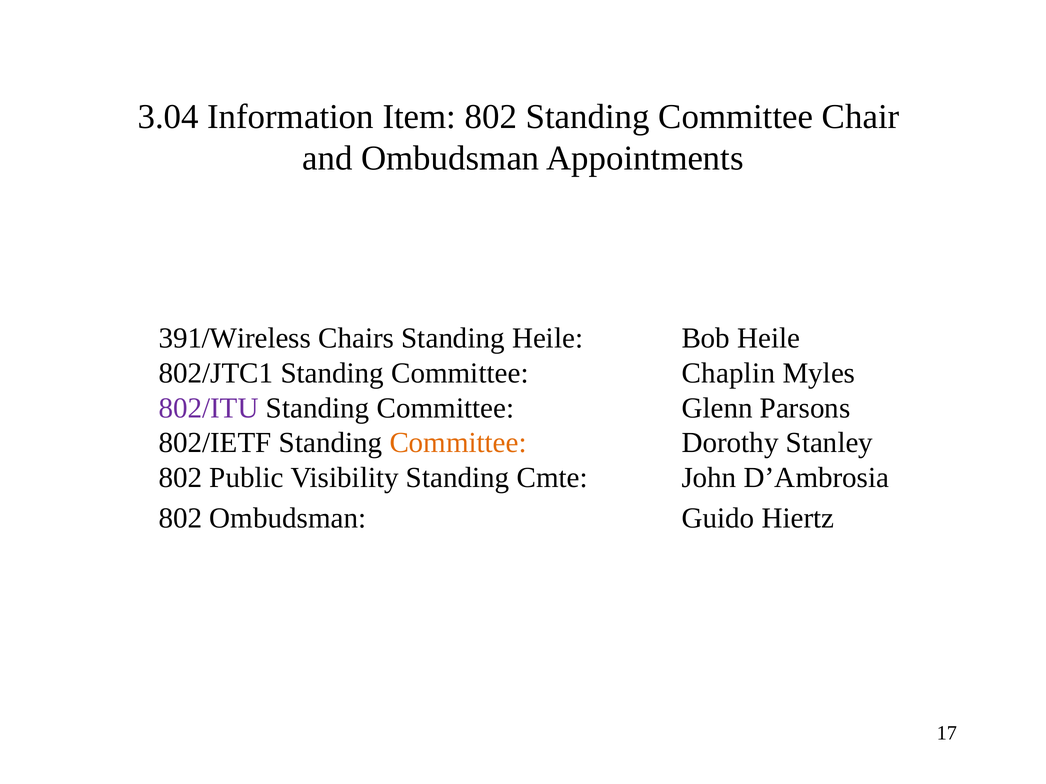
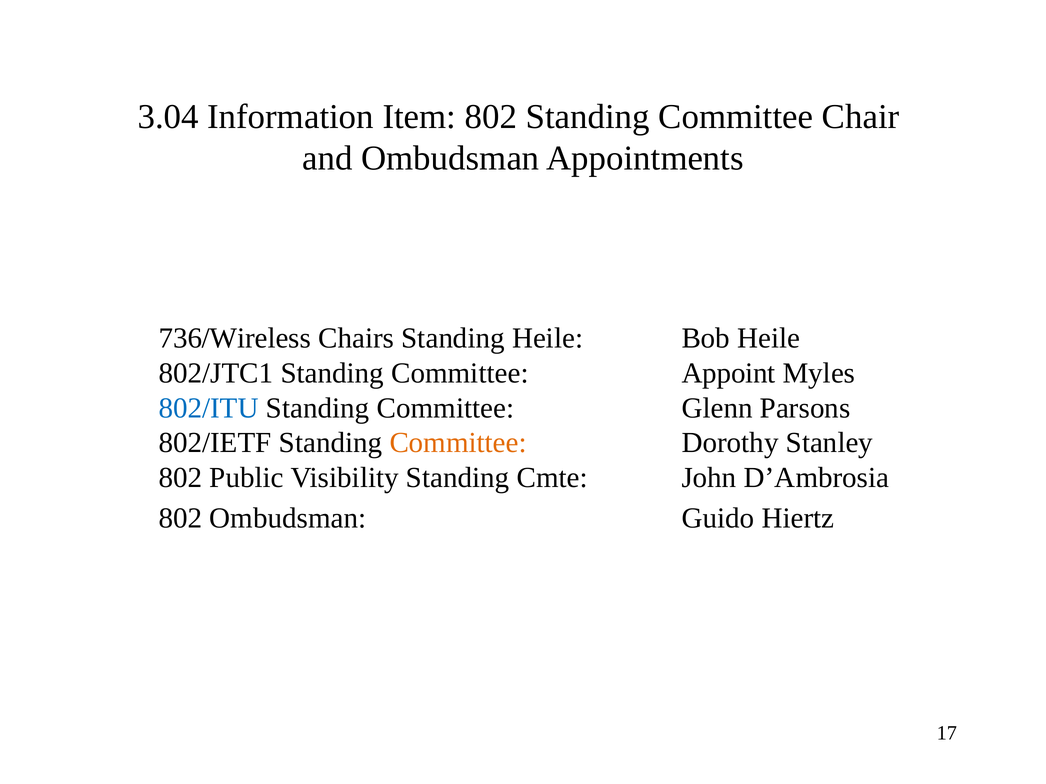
391/Wireless: 391/Wireless -> 736/Wireless (235, 339)
Chaplin: Chaplin -> Appoint (729, 373)
802/ITU colour: purple -> blue (209, 408)
